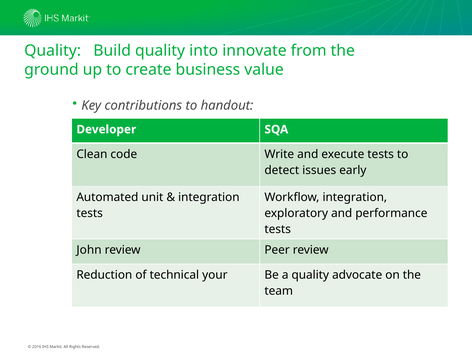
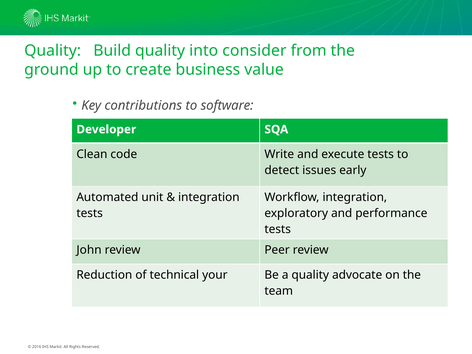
innovate: innovate -> consider (254, 51)
handout: handout -> software (227, 105)
